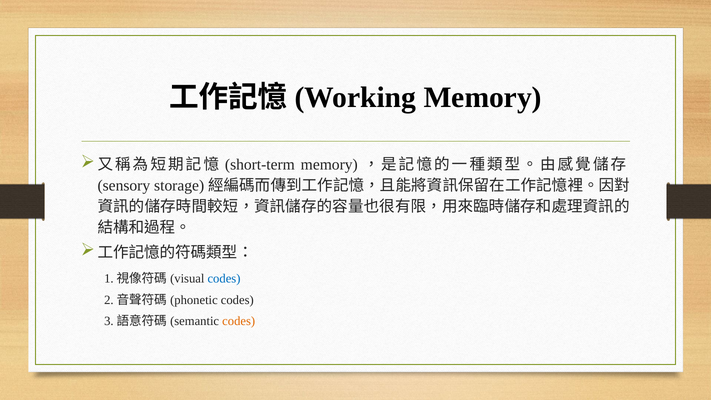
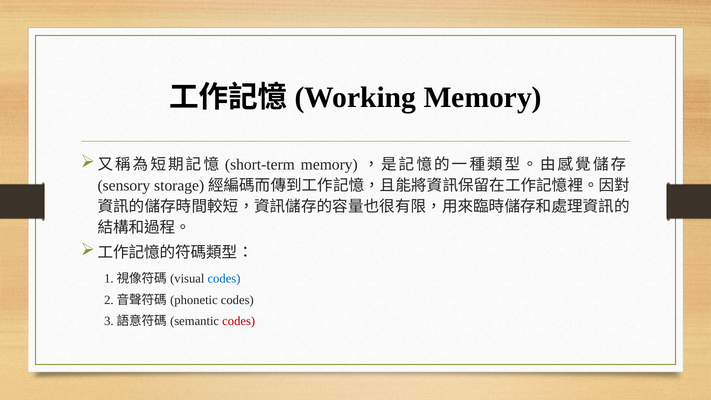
codes colour: orange -> red (239, 321)
